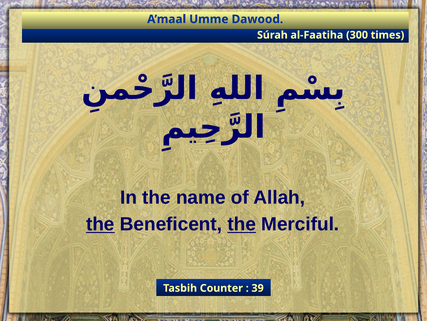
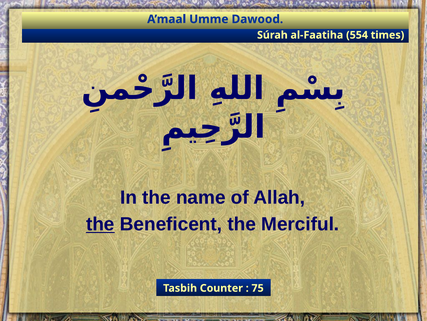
300: 300 -> 554 (357, 35)
the underline: present -> none (242, 224)
39: 39 -> 75 (258, 288)
